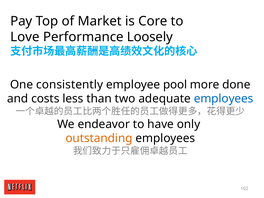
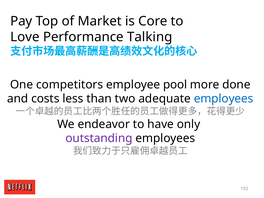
Loosely: Loosely -> Talking (150, 37)
consistently: consistently -> competitors (70, 85)
outstanding colour: orange -> purple (99, 138)
